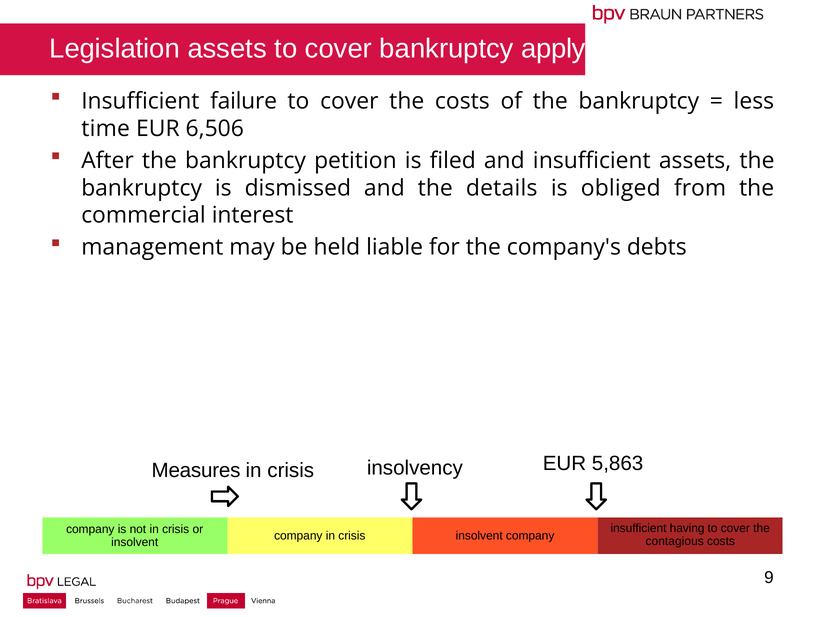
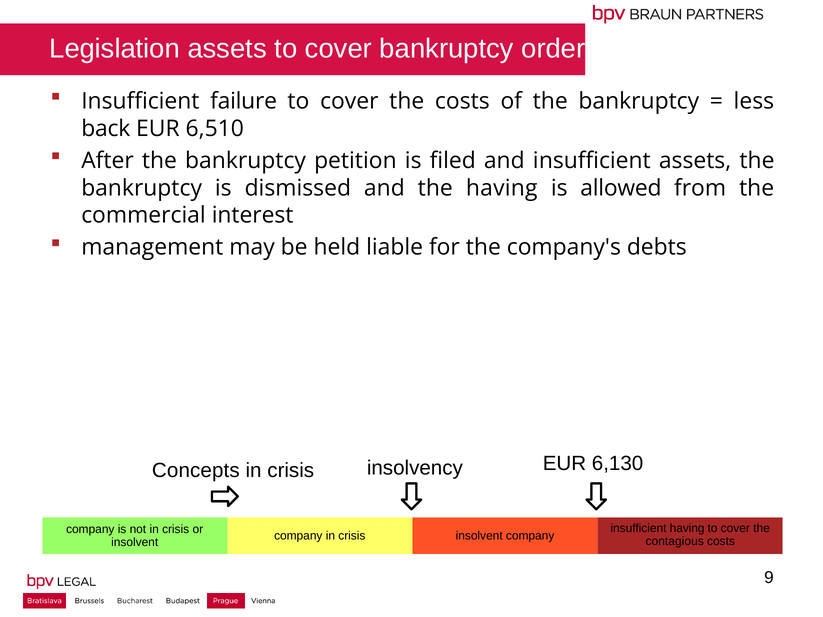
apply: apply -> order (553, 49)
time: time -> back (106, 129)
6,506: 6,506 -> 6,510 (215, 129)
the details: details -> having (502, 188)
obliged: obliged -> allowed (621, 188)
5,863: 5,863 -> 6,130 (618, 464)
Measures: Measures -> Concepts (196, 471)
